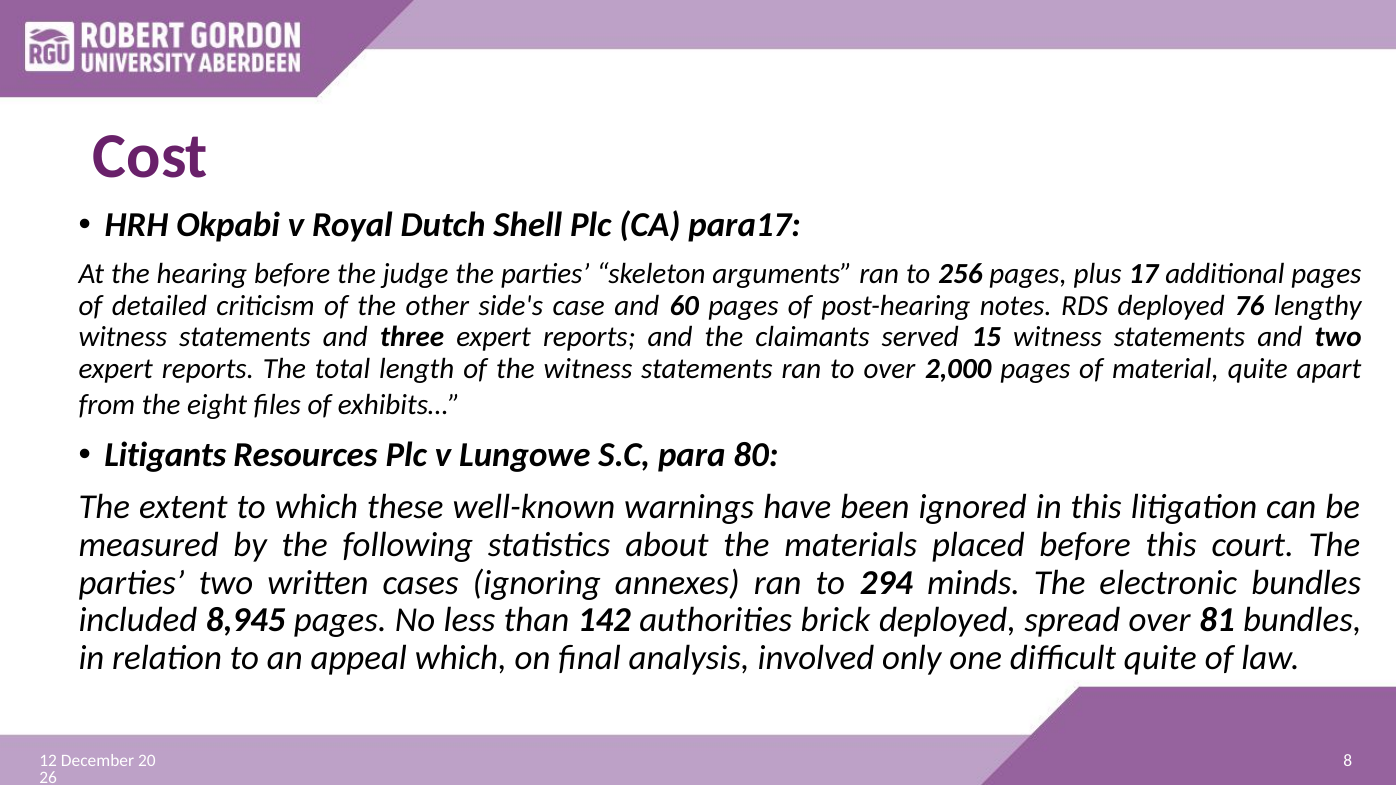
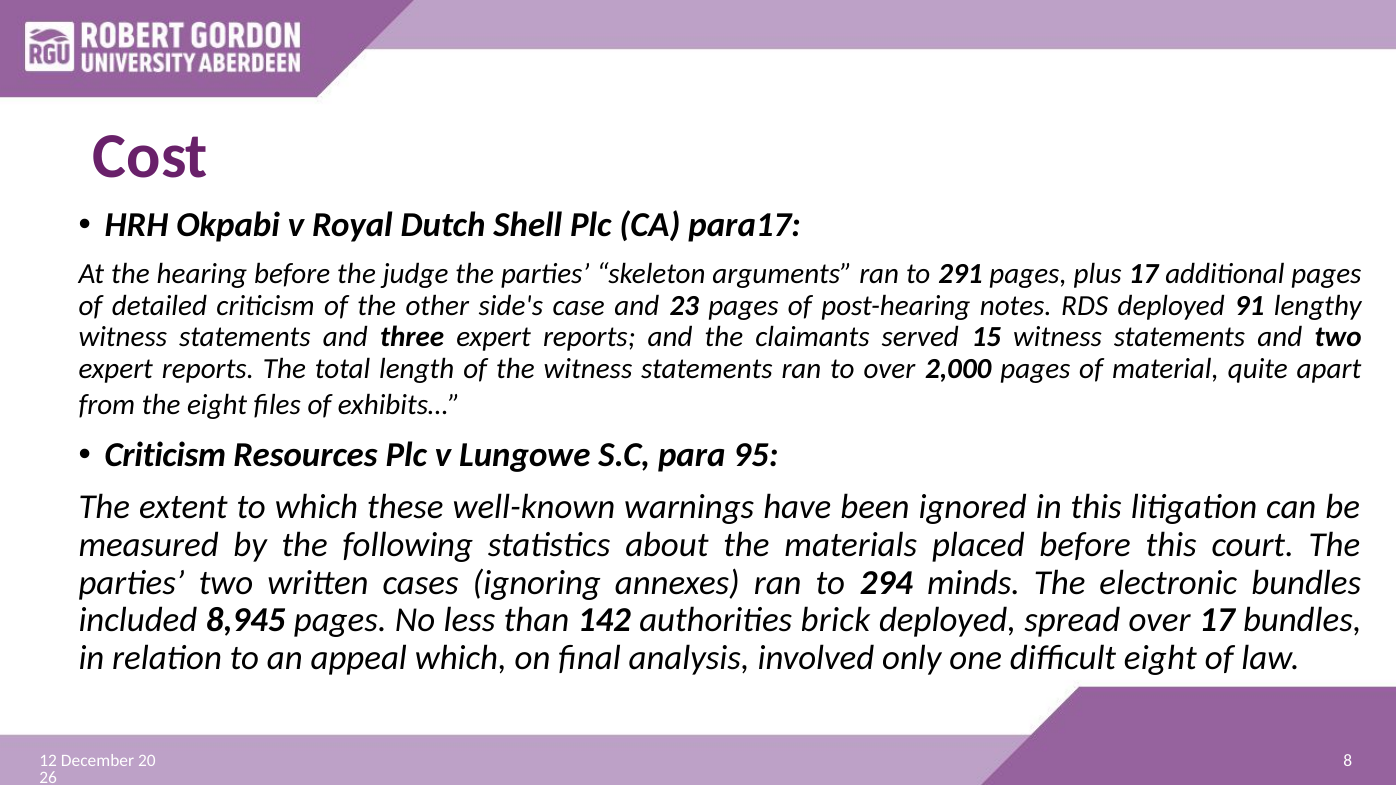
256: 256 -> 291 (960, 274)
60: 60 -> 23 (684, 306)
76: 76 -> 91 (1250, 306)
Litigants: Litigants -> Criticism (165, 455)
80: 80 -> 95 (756, 455)
over 81: 81 -> 17 (1217, 621)
difficult quite: quite -> eight (1160, 658)
